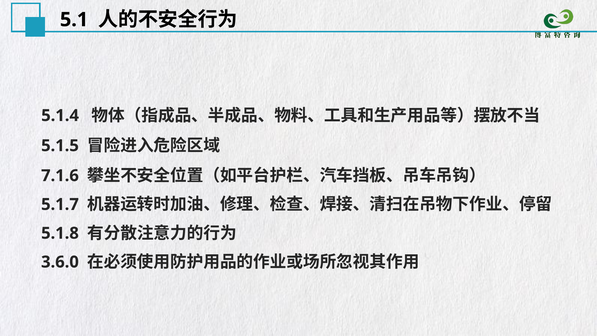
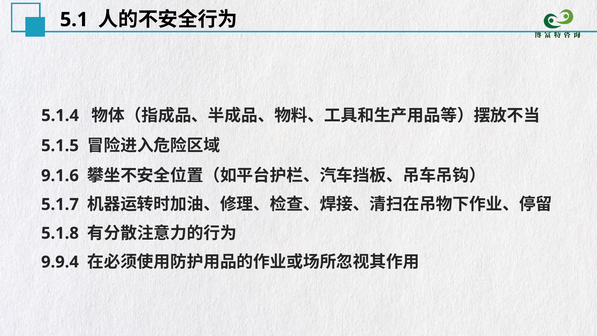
7.1.6: 7.1.6 -> 9.1.6 (60, 176)
3.6.0: 3.6.0 -> 9.9.4 (60, 262)
